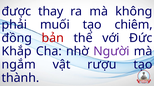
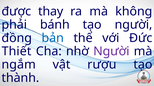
muối: muối -> bánh (55, 25)
tạo chiêm: chiêm -> người (134, 25)
bản colour: red -> blue (53, 38)
Khắp: Khắp -> Thiết (17, 52)
